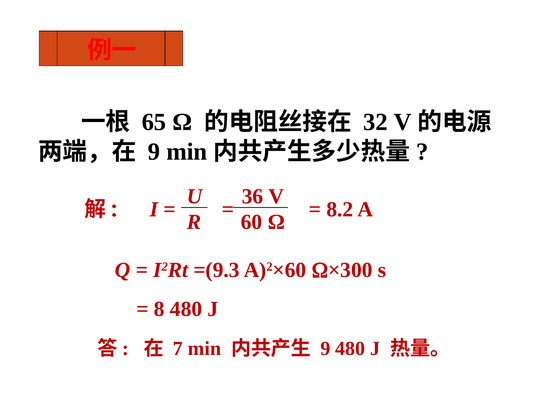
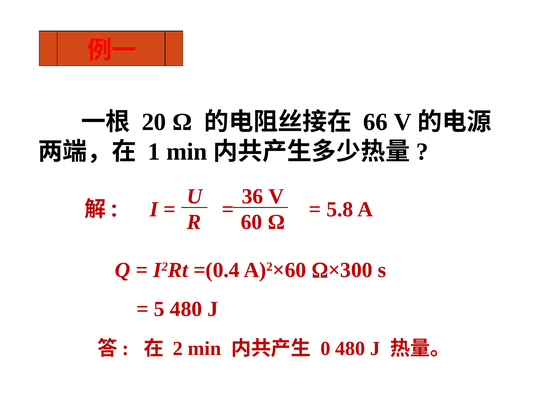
65: 65 -> 20 (154, 122)
32: 32 -> 66 (376, 122)
9: 9 -> 1 (154, 152)
8.2: 8.2 -> 5.8 (340, 209)
=(9.3: =(9.3 -> =(0.4 (217, 270)
8: 8 -> 5 (159, 309)
7: 7 -> 2 (178, 348)
9: 9 -> 0 (325, 348)
